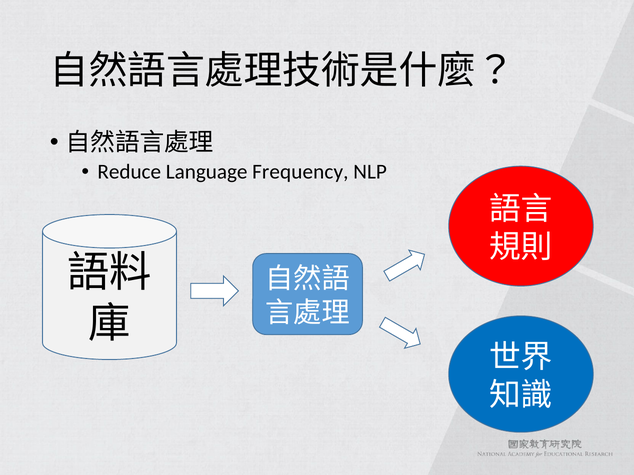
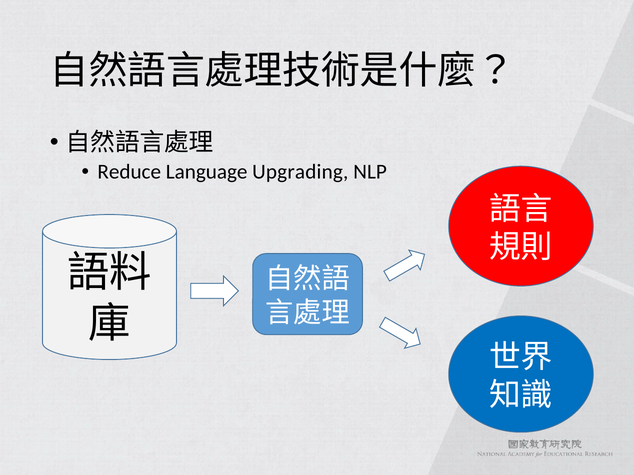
Frequency: Frequency -> Upgrading (300, 172)
